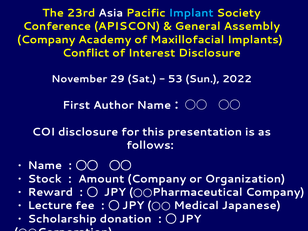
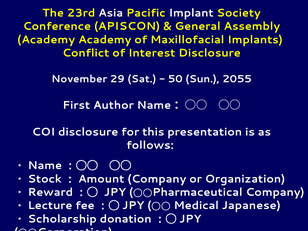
Implant colour: light blue -> white (191, 13)
Company: Company -> Academy (46, 40)
53: 53 -> 50 (175, 79)
2022: 2022 -> 2055 (237, 79)
